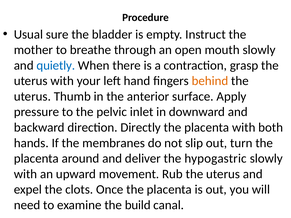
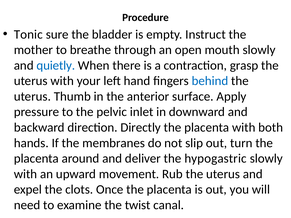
Usual: Usual -> Tonic (28, 34)
behind colour: orange -> blue (210, 81)
build: build -> twist (138, 205)
